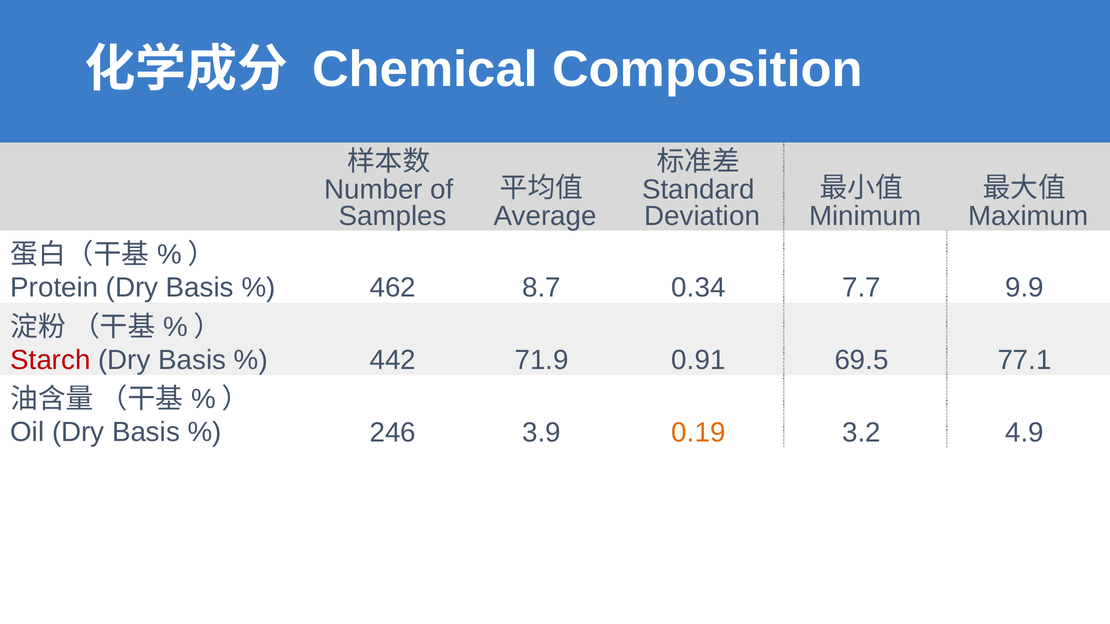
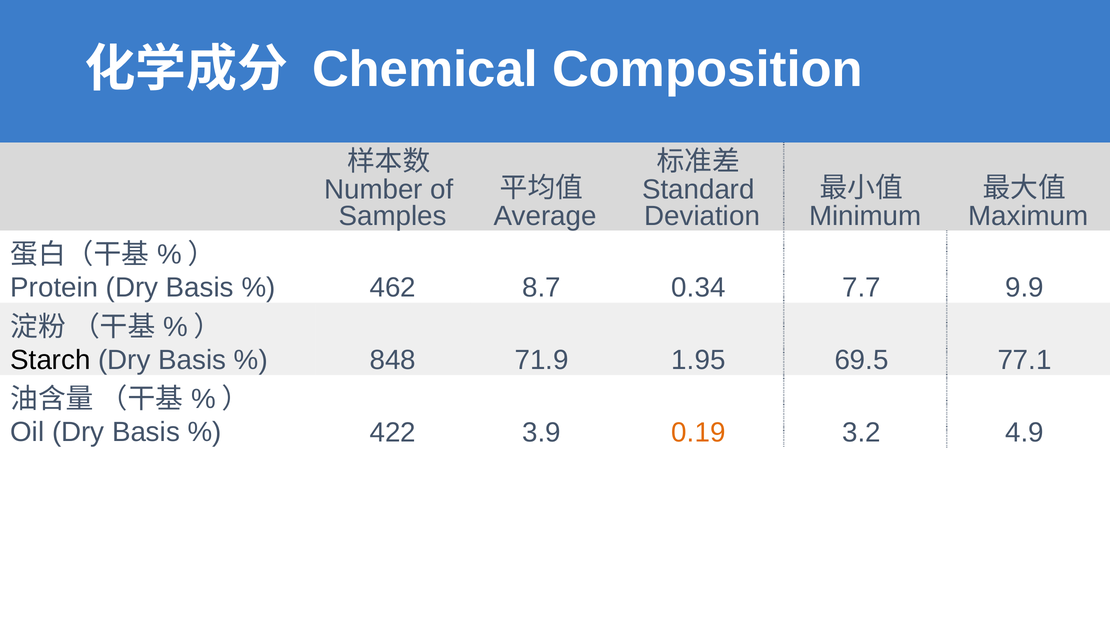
Starch colour: red -> black (50, 360)
442: 442 -> 848 (393, 360)
0.91: 0.91 -> 1.95 (698, 360)
246: 246 -> 422 (393, 433)
